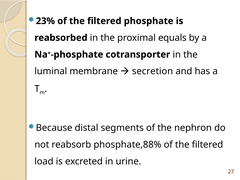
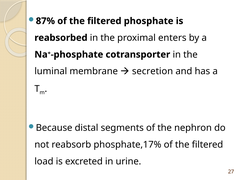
23%: 23% -> 87% (45, 21)
equals: equals -> enters (172, 38)
phosphate,88%: phosphate,88% -> phosphate,17% (127, 145)
